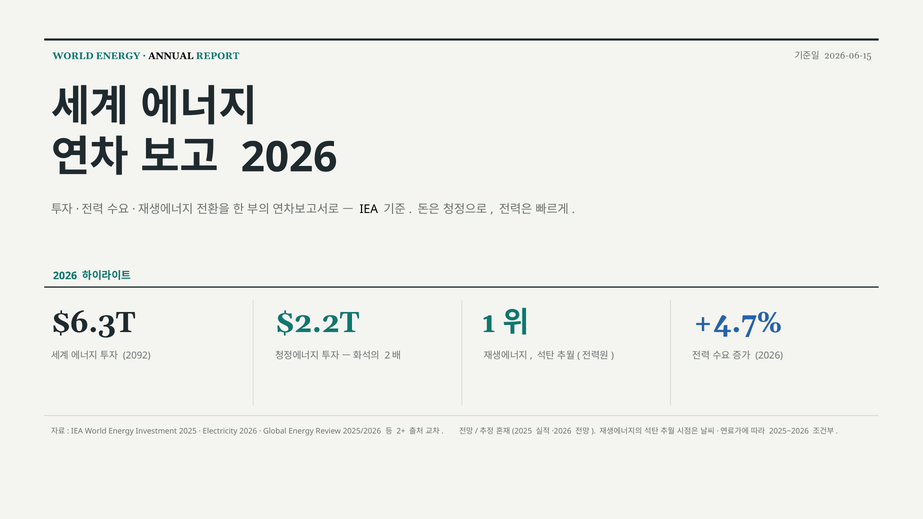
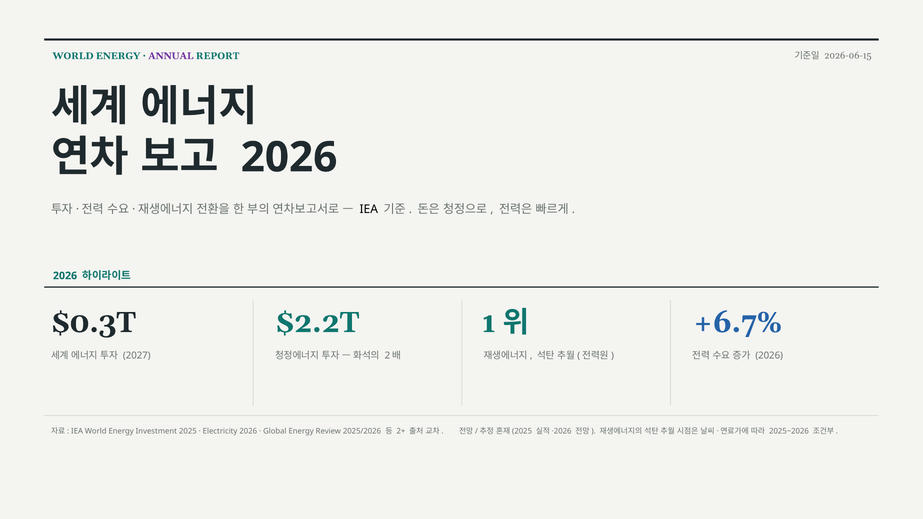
ANNUAL colour: black -> purple (171, 56)
$6.3T: $6.3T -> $0.3T (94, 323)
+4.7%: +4.7% -> +6.7% (737, 323)
2092: 2092 -> 2027 (137, 356)
